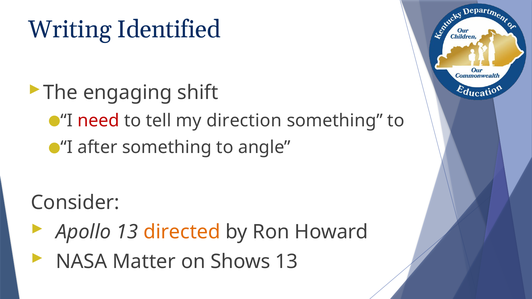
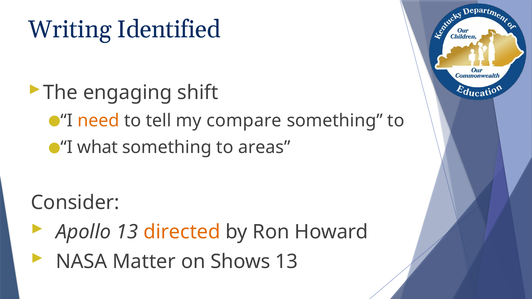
need colour: red -> orange (99, 121)
direction: direction -> compare (244, 121)
after: after -> what (98, 148)
angle: angle -> areas (264, 148)
